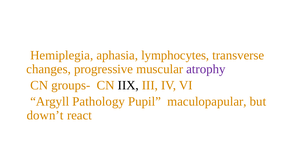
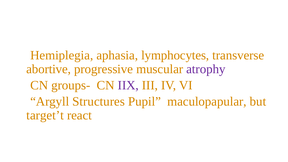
changes: changes -> abortive (49, 69)
IIX colour: black -> purple (128, 85)
Pathology: Pathology -> Structures (99, 102)
down’t: down’t -> target’t (45, 115)
